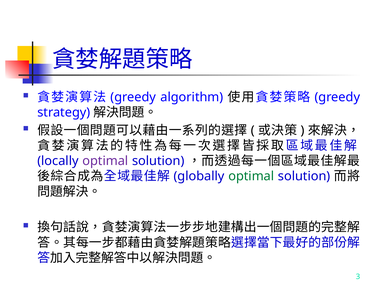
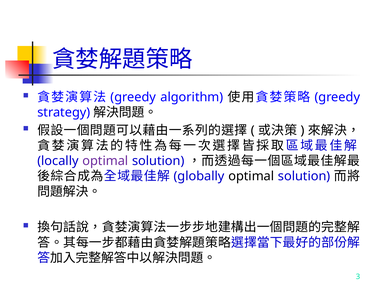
optimal colour: green -> black (251, 176)
